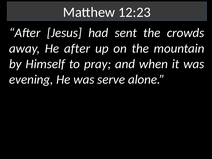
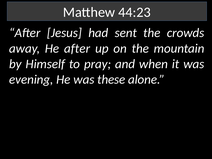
12:23: 12:23 -> 44:23 (134, 12)
serve: serve -> these (111, 79)
